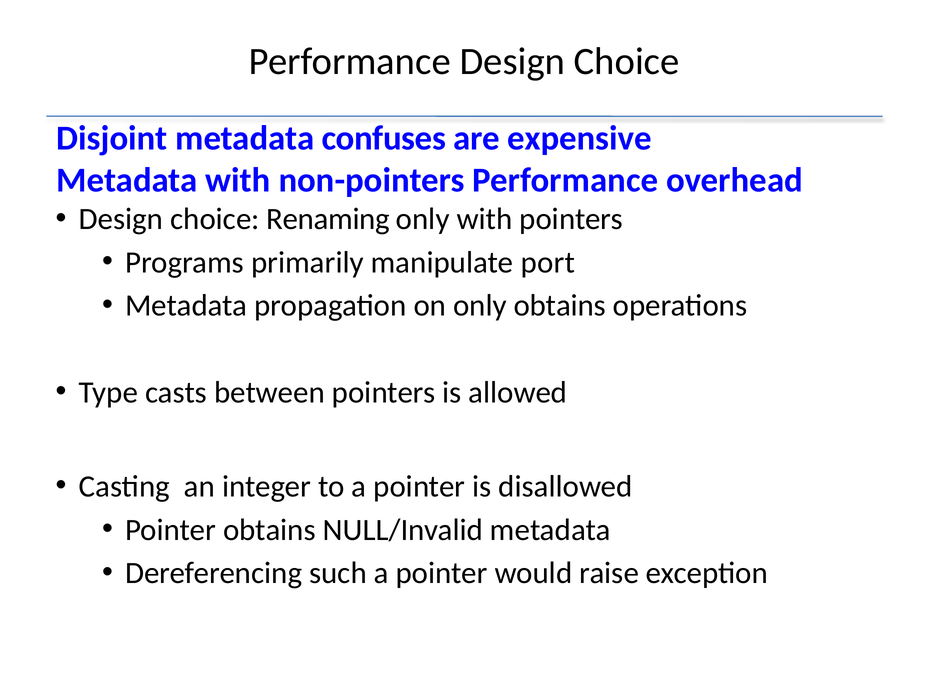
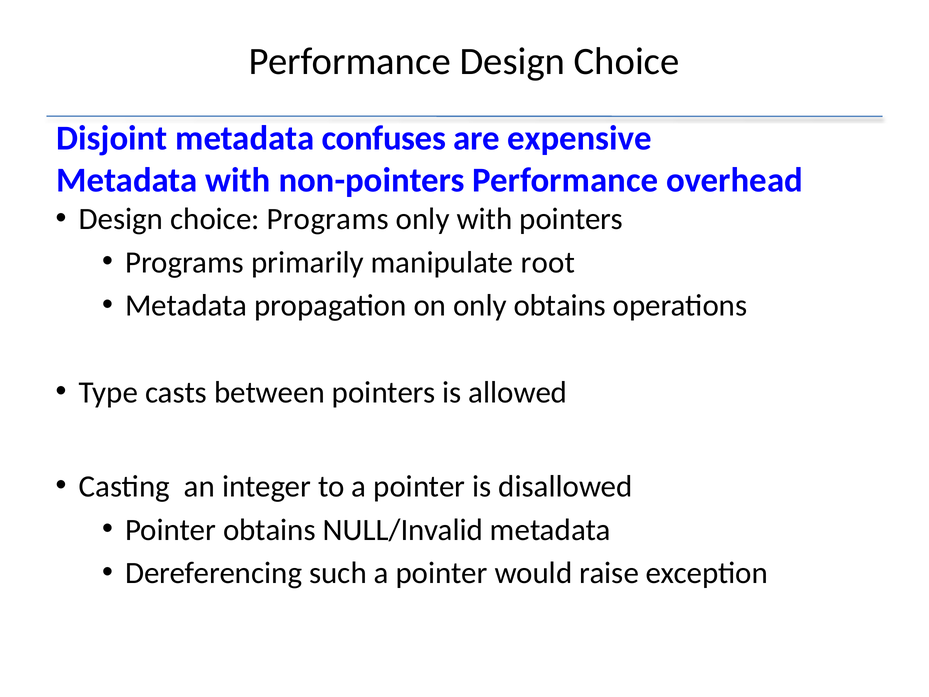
choice Renaming: Renaming -> Programs (328, 219)
port: port -> root (548, 262)
